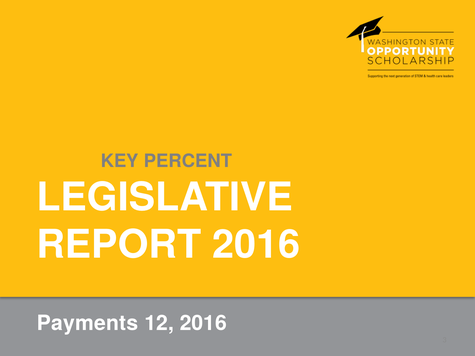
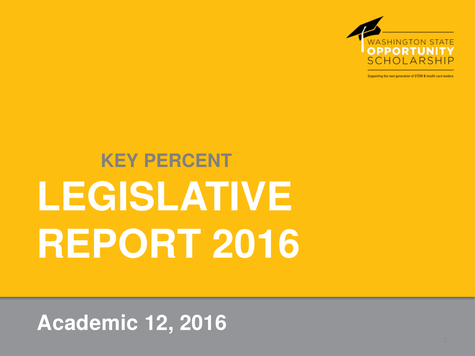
Payments: Payments -> Academic (88, 323)
